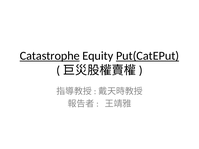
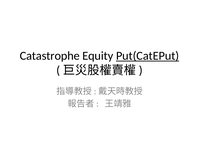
Catastrophe underline: present -> none (50, 56)
